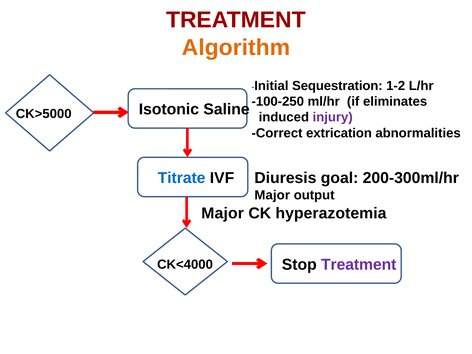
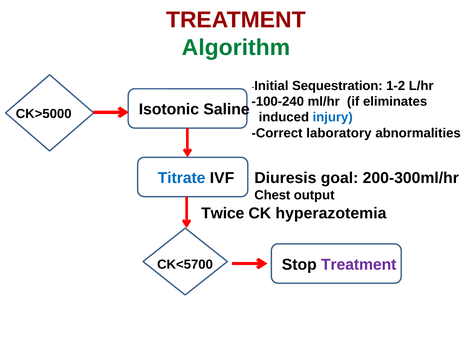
Algorithm colour: orange -> green (236, 48)
-100-250: -100-250 -> -100-240 (278, 102)
injury colour: purple -> blue (333, 117)
extrication: extrication -> laboratory (339, 133)
Major: Major -> Chest (272, 195)
Major: Major -> Twice (223, 213)
CK<4000: CK<4000 -> CK<5700 (185, 264)
